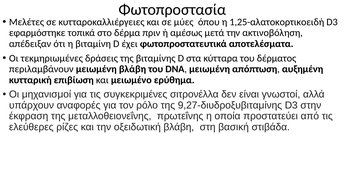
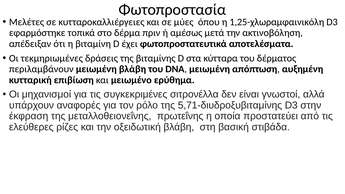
1,25-αλατοκορτικοειδή: 1,25-αλατοκορτικοειδή -> 1,25-χλωραμφαινικόλη (277, 22)
9,27-διυδροξυβιταμίνης: 9,27-διυδροξυβιταμίνης -> 5,71-διυδροξυβιταμίνης (230, 105)
